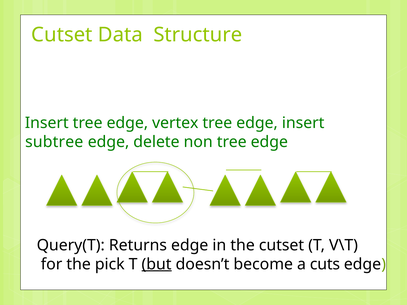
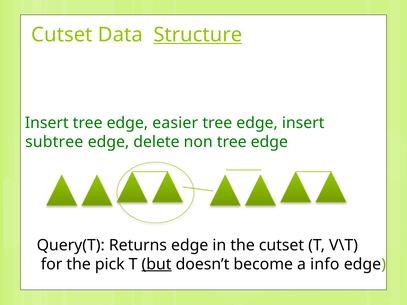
Structure underline: none -> present (198, 35)
vertex: vertex -> easier (175, 123)
cuts: cuts -> info (325, 264)
